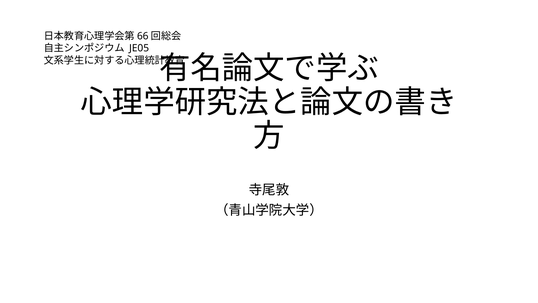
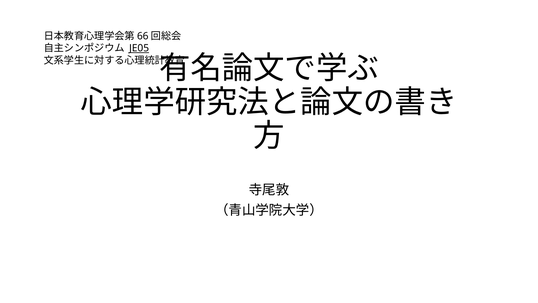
JE05 underline: none -> present (139, 48)
